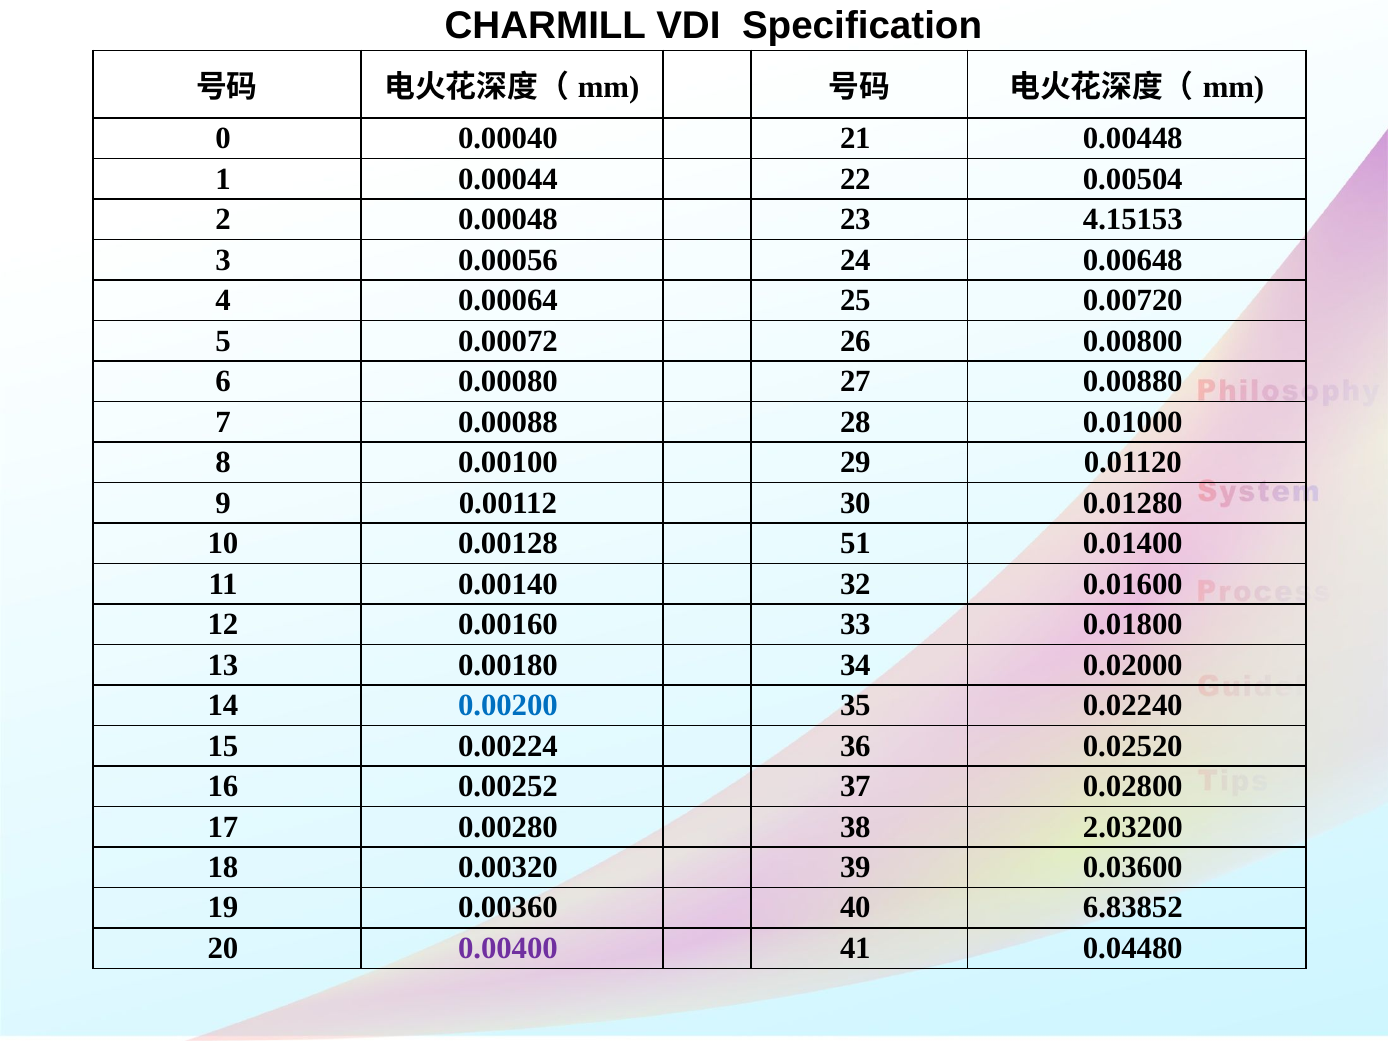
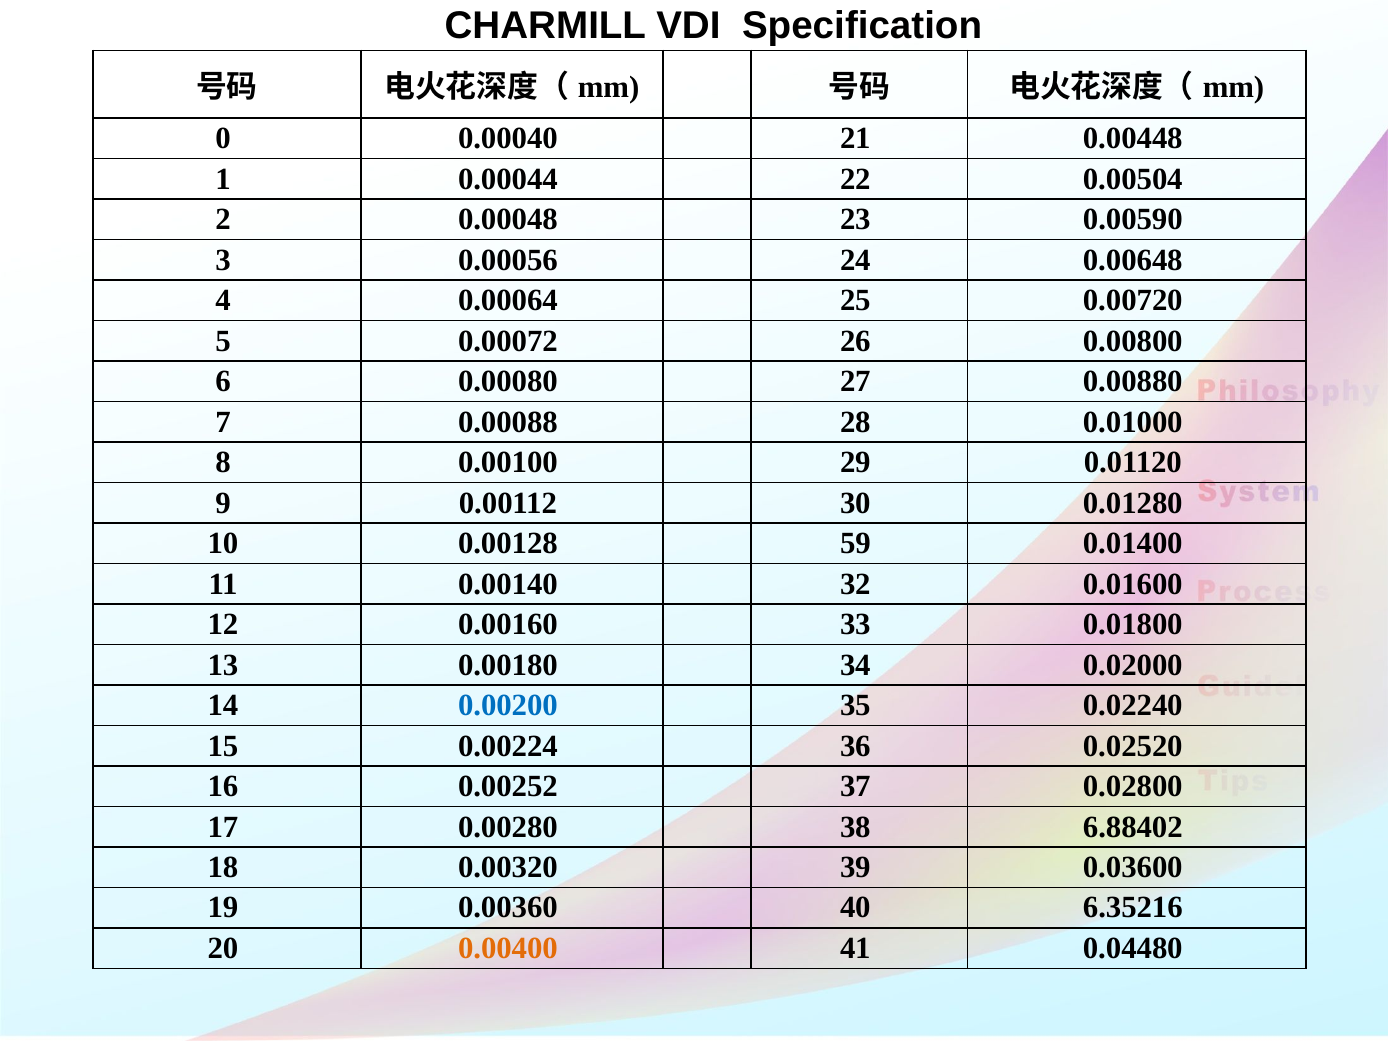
4.15153: 4.15153 -> 0.00590 (1133, 219)
51: 51 -> 59 (855, 543)
2.03200: 2.03200 -> 6.88402 (1133, 827)
6.83852: 6.83852 -> 6.35216 (1133, 908)
0.00400 colour: purple -> orange (508, 948)
